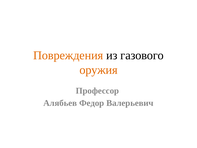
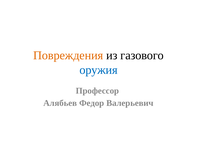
оружия colour: orange -> blue (99, 70)
